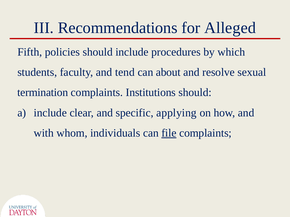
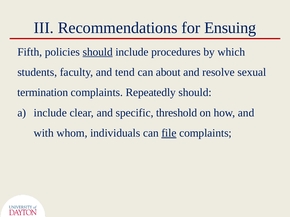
Alleged: Alleged -> Ensuing (230, 28)
should underline: none -> present (98, 52)
Institutions: Institutions -> Repeatedly (151, 93)
applying: applying -> threshold (177, 113)
